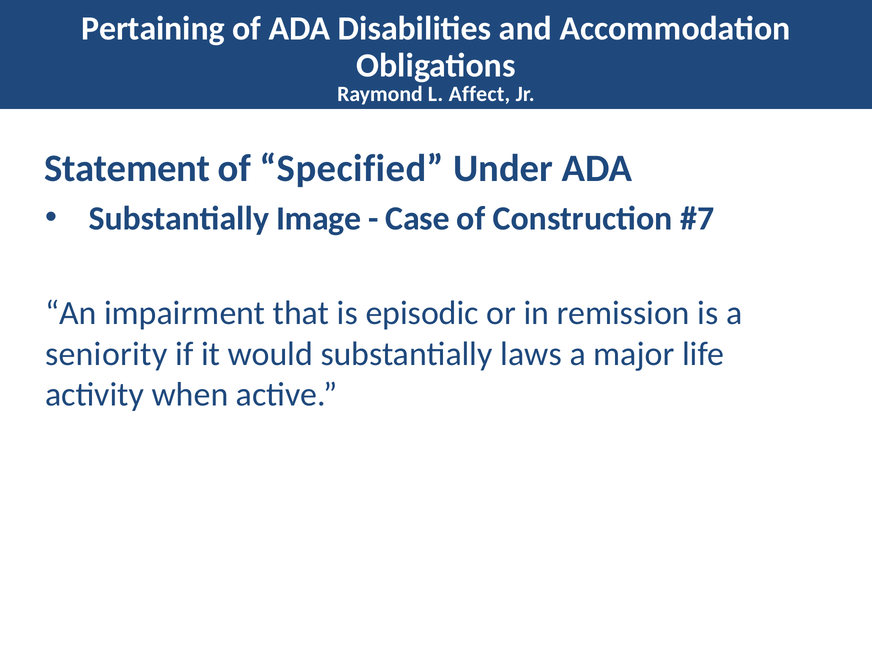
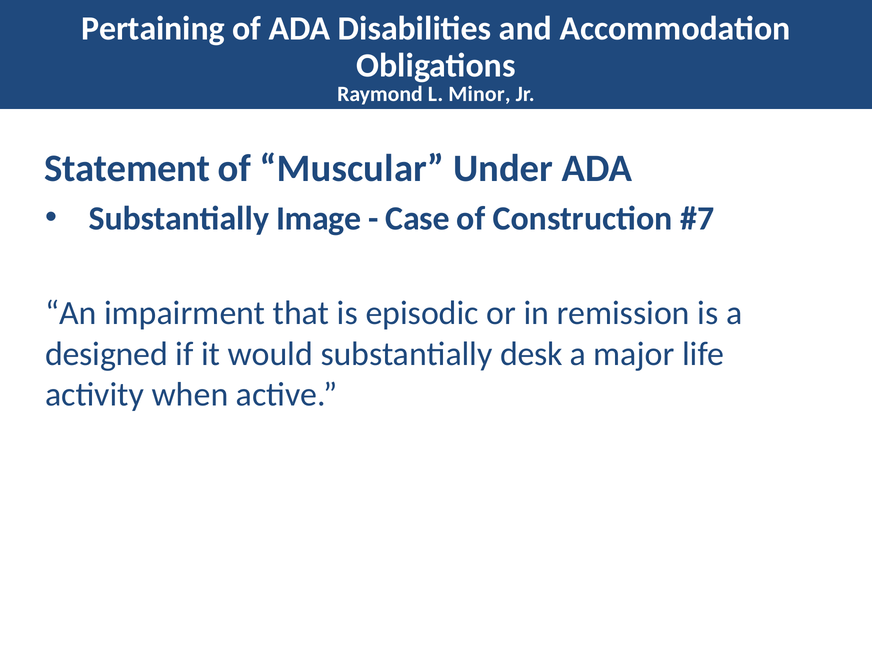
Affect: Affect -> Minor (479, 94)
Specified: Specified -> Muscular (352, 168)
seniority: seniority -> designed (106, 354)
laws: laws -> desk (531, 354)
